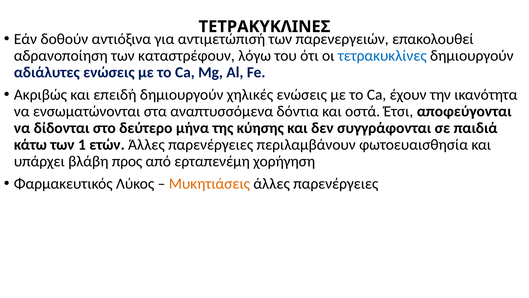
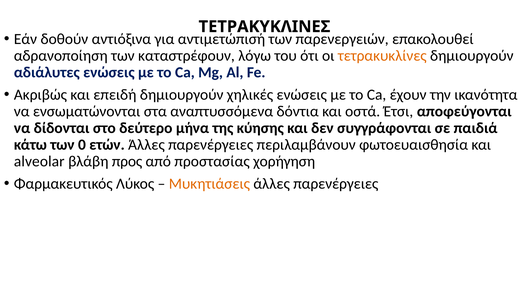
τετρακυκλίνες colour: blue -> orange (382, 56)
1: 1 -> 0 (82, 144)
υπάρχει: υπάρχει -> alveolar (39, 161)
ερταπενέμη: ερταπενέμη -> προστασίας (212, 161)
